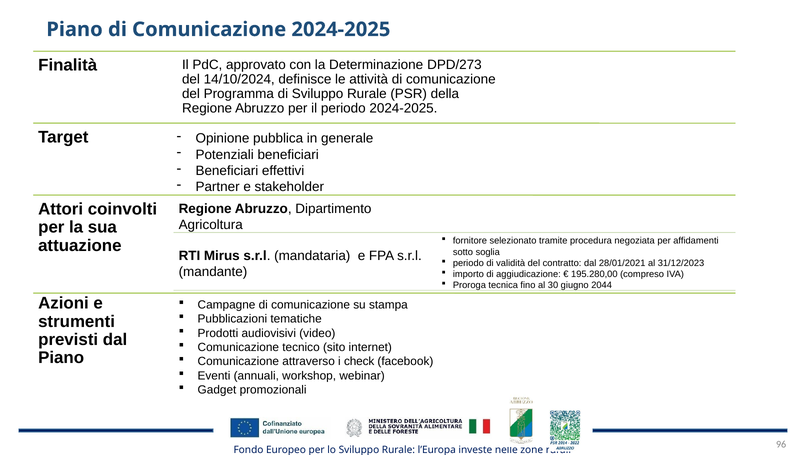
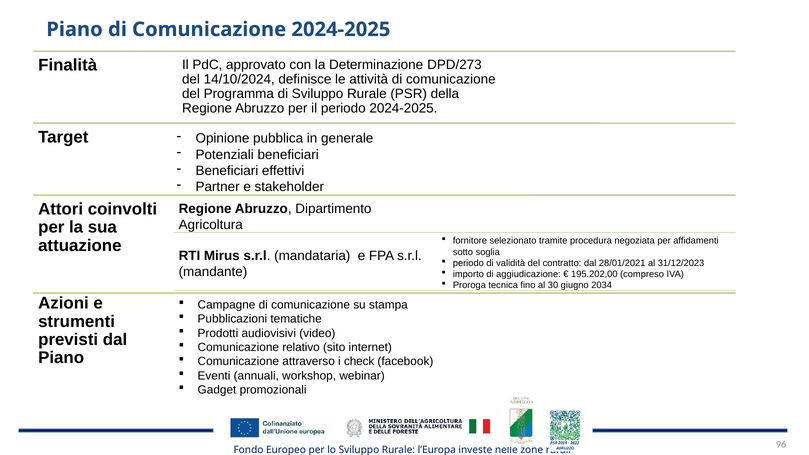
195.280,00: 195.280,00 -> 195.202,00 (594, 274)
2044: 2044 -> 2034 (602, 285)
tecnico: tecnico -> relativo (301, 347)
